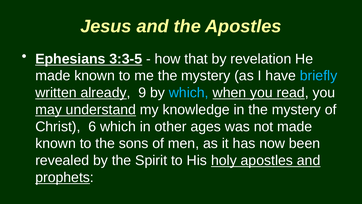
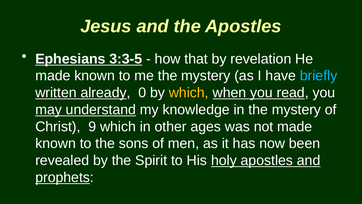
9: 9 -> 0 (142, 93)
which colour: light blue -> yellow (189, 93)
6: 6 -> 9 (92, 126)
